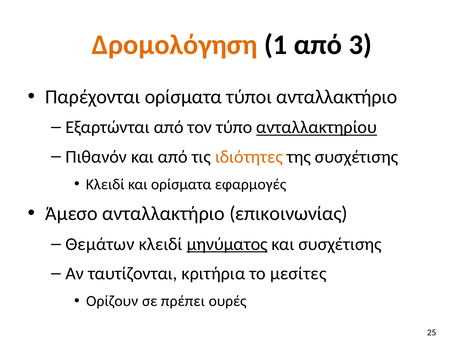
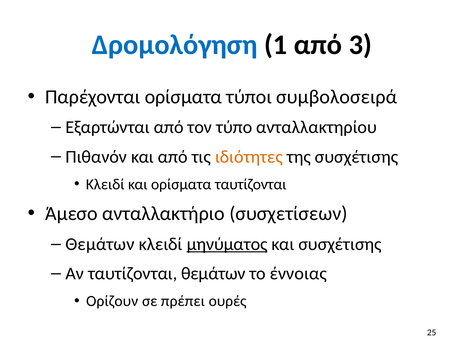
Δρομολόγηση colour: orange -> blue (175, 45)
τύποι ανταλλακτήριο: ανταλλακτήριο -> συμβολοσειρά (337, 97)
ανταλλακτηρίου underline: present -> none (317, 127)
ορίσματα εφαρμογές: εφαρμογές -> ταυτίζονται (251, 184)
επικοινωνίας: επικοινωνίας -> συσχετίσεων (288, 214)
ταυτίζονται κριτήρια: κριτήρια -> θεμάτων (213, 274)
μεσίτες: μεσίτες -> έννοιας (298, 274)
